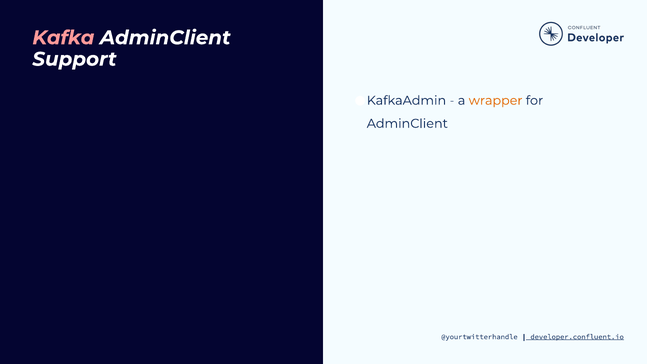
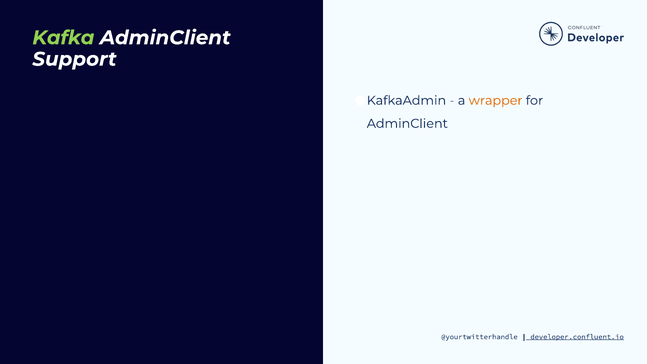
Kafka colour: pink -> light green (63, 38)
